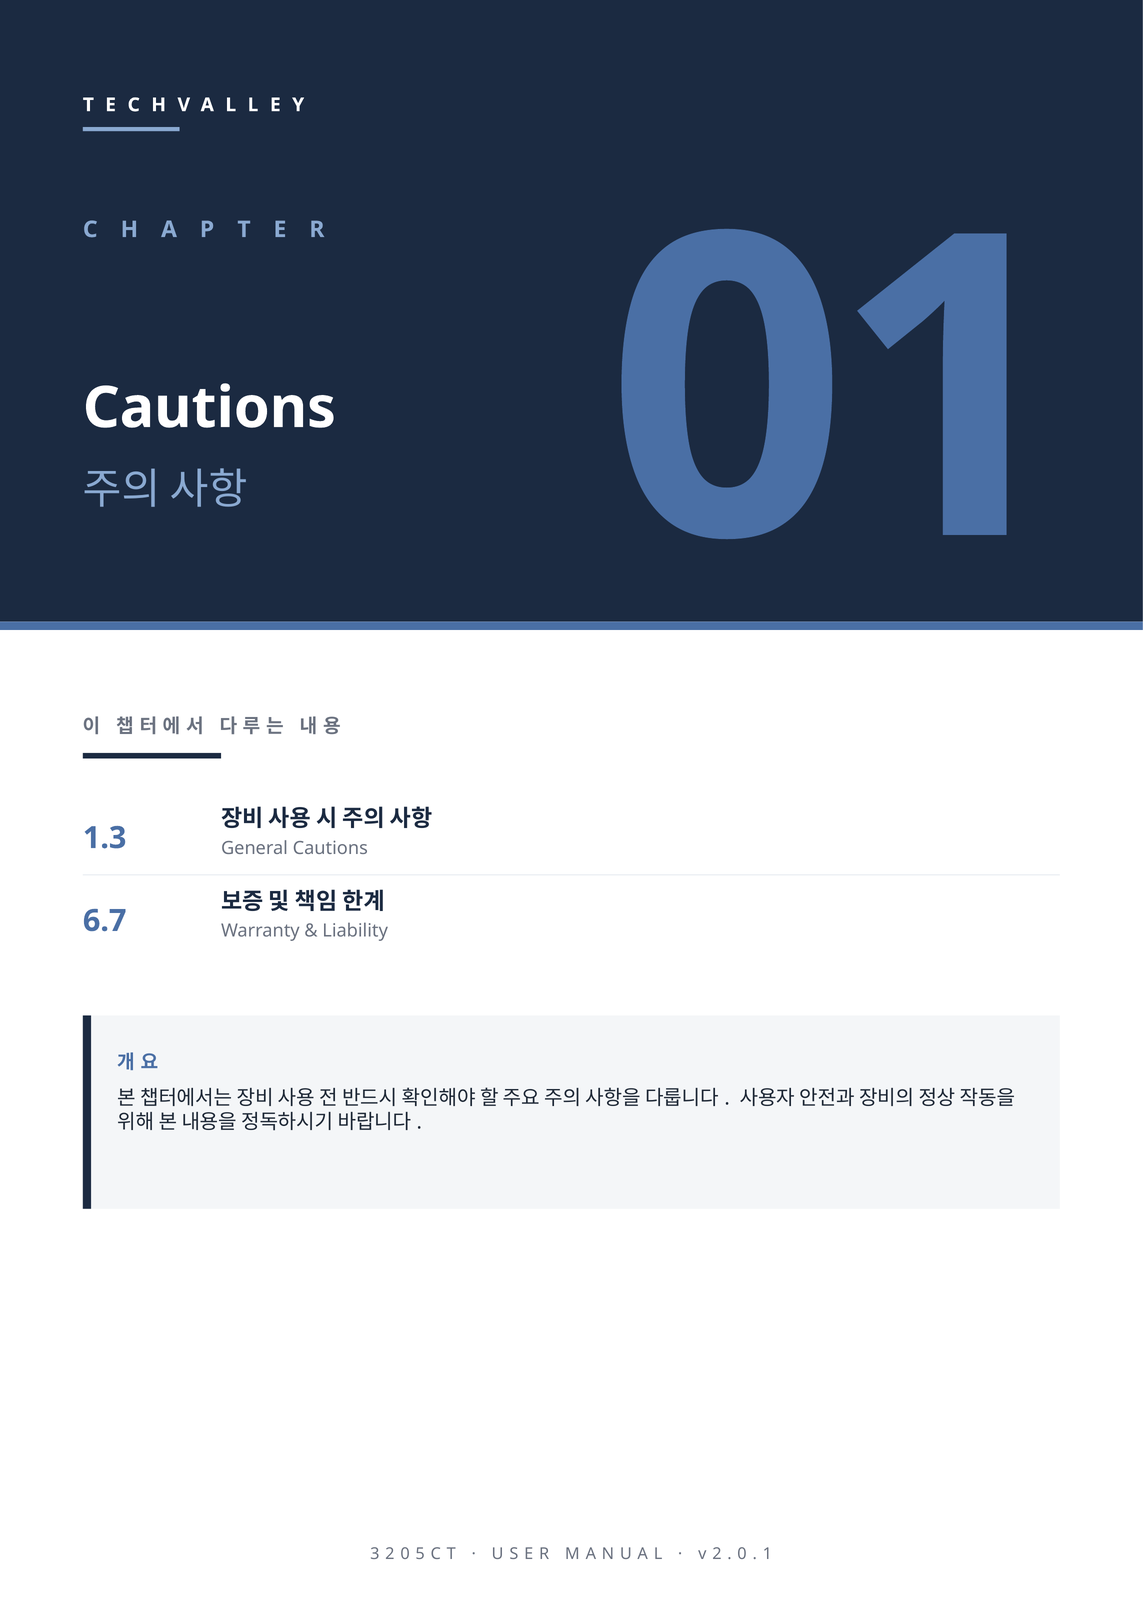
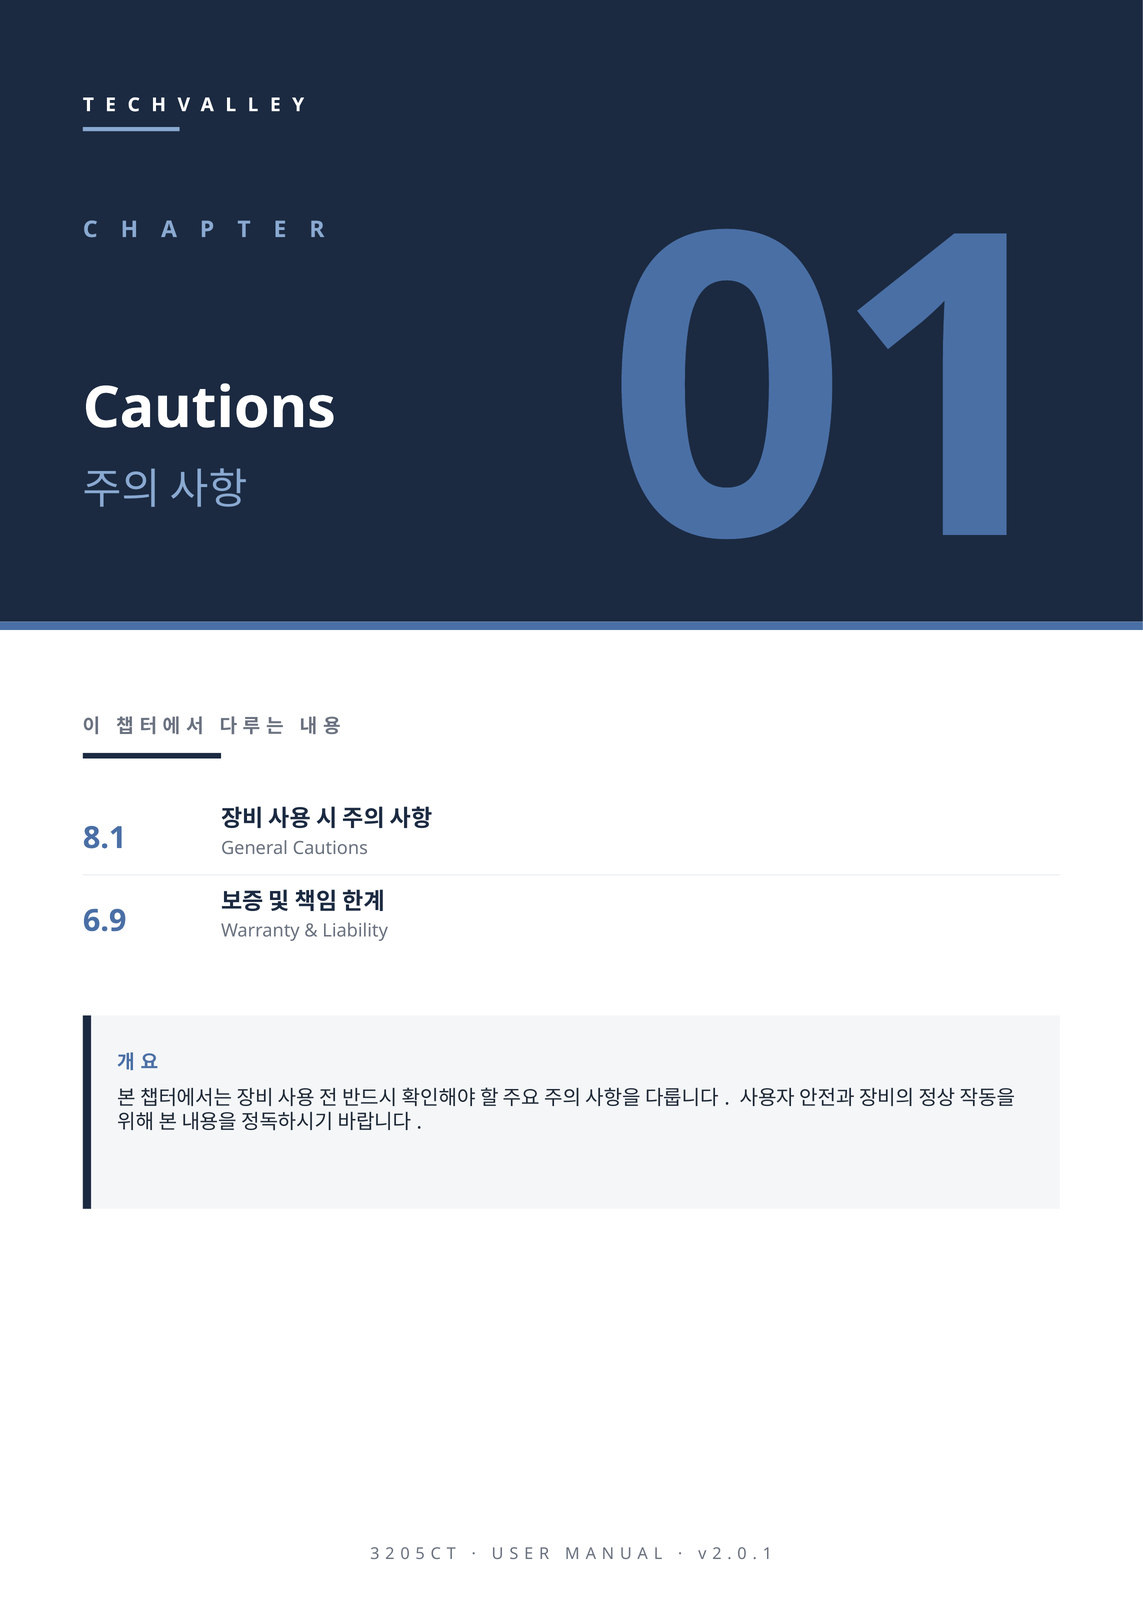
1.3: 1.3 -> 8.1 (105, 838)
6.7: 6.7 -> 6.9 (105, 921)
